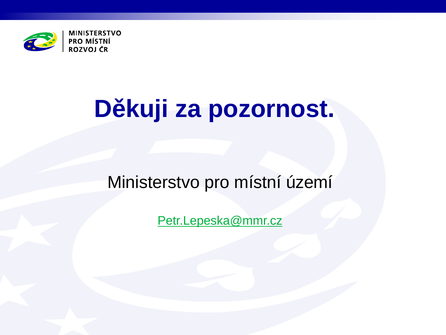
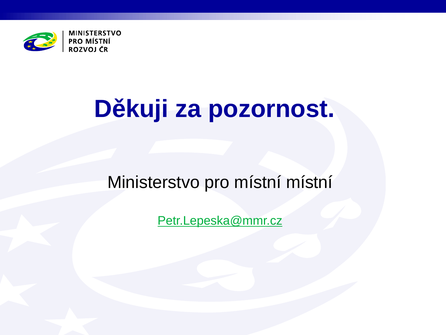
místní území: území -> místní (309, 182)
